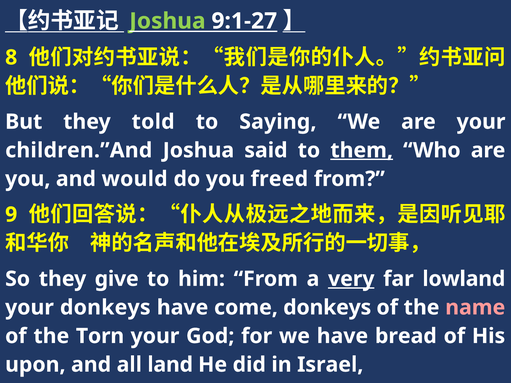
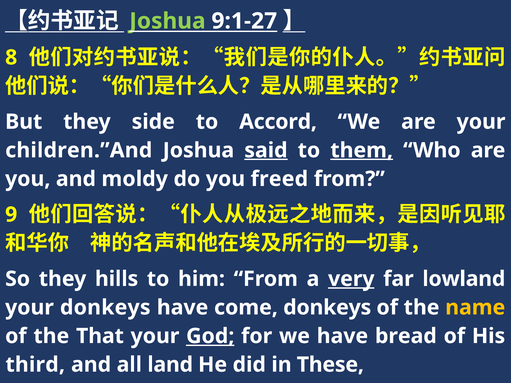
told: told -> side (153, 122)
Saying: Saying -> Accord (278, 122)
said underline: none -> present (266, 150)
would: would -> moldy (135, 179)
give: give -> hills (117, 279)
name colour: pink -> yellow (475, 308)
Torn: Torn -> That (100, 336)
God underline: none -> present (210, 336)
upon: upon -> third (35, 365)
Israel: Israel -> These (330, 365)
